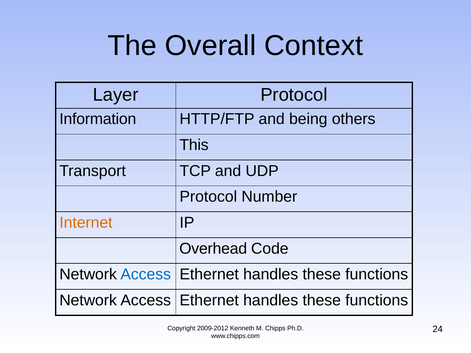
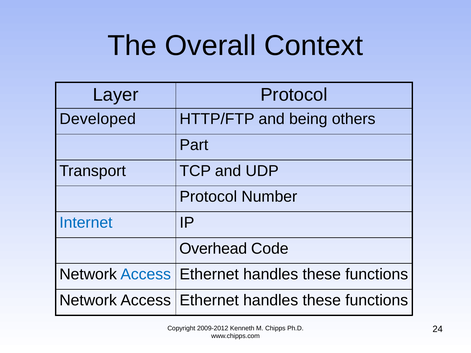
Information: Information -> Developed (98, 119)
This: This -> Part (194, 145)
Internet colour: orange -> blue (86, 223)
